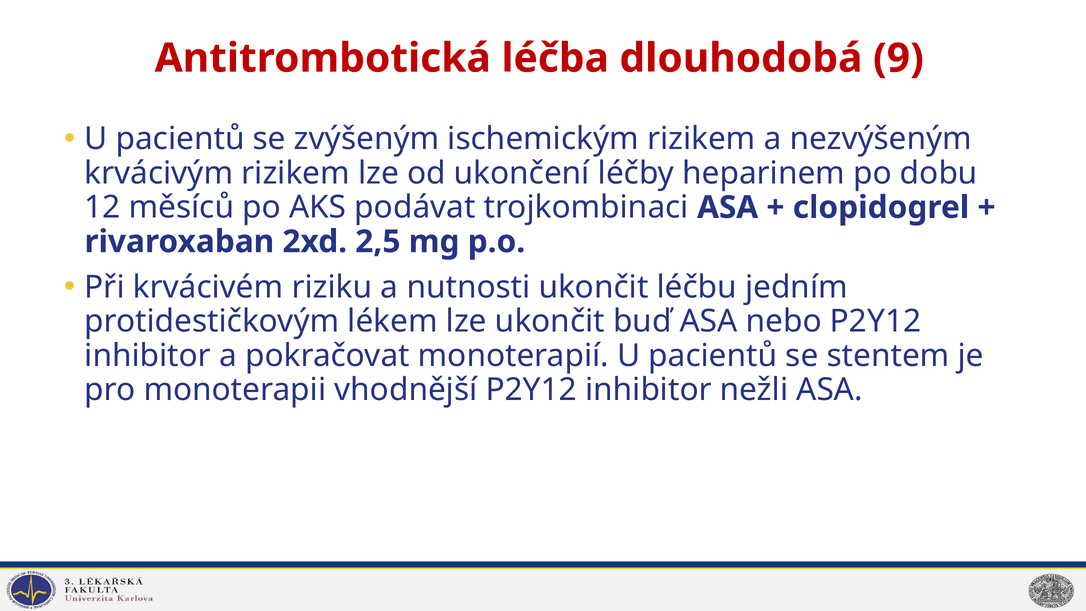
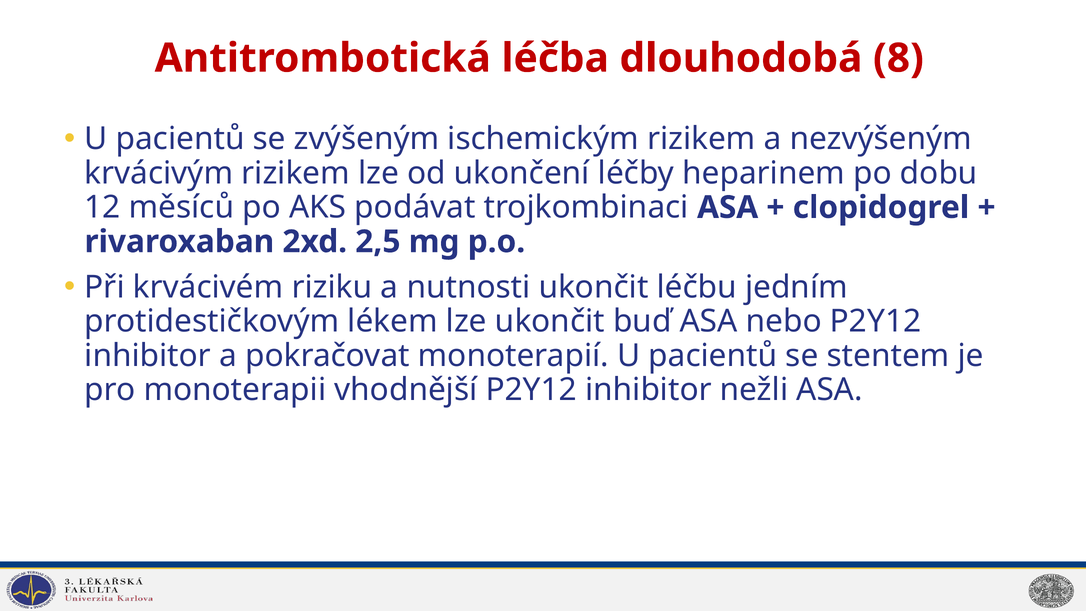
9: 9 -> 8 (898, 58)
